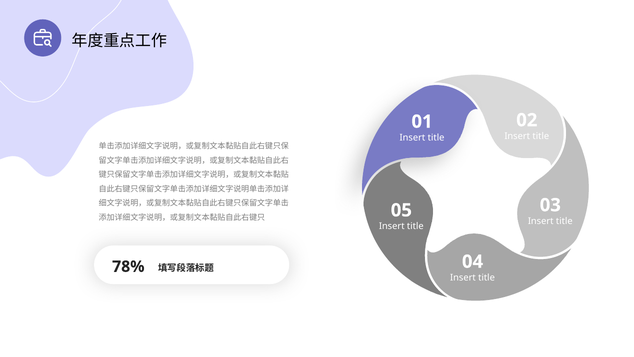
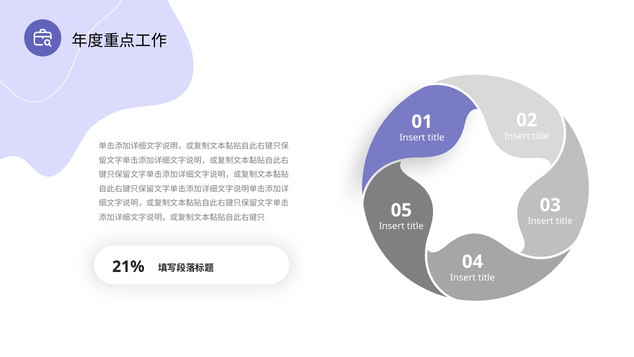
78%: 78% -> 21% (128, 266)
